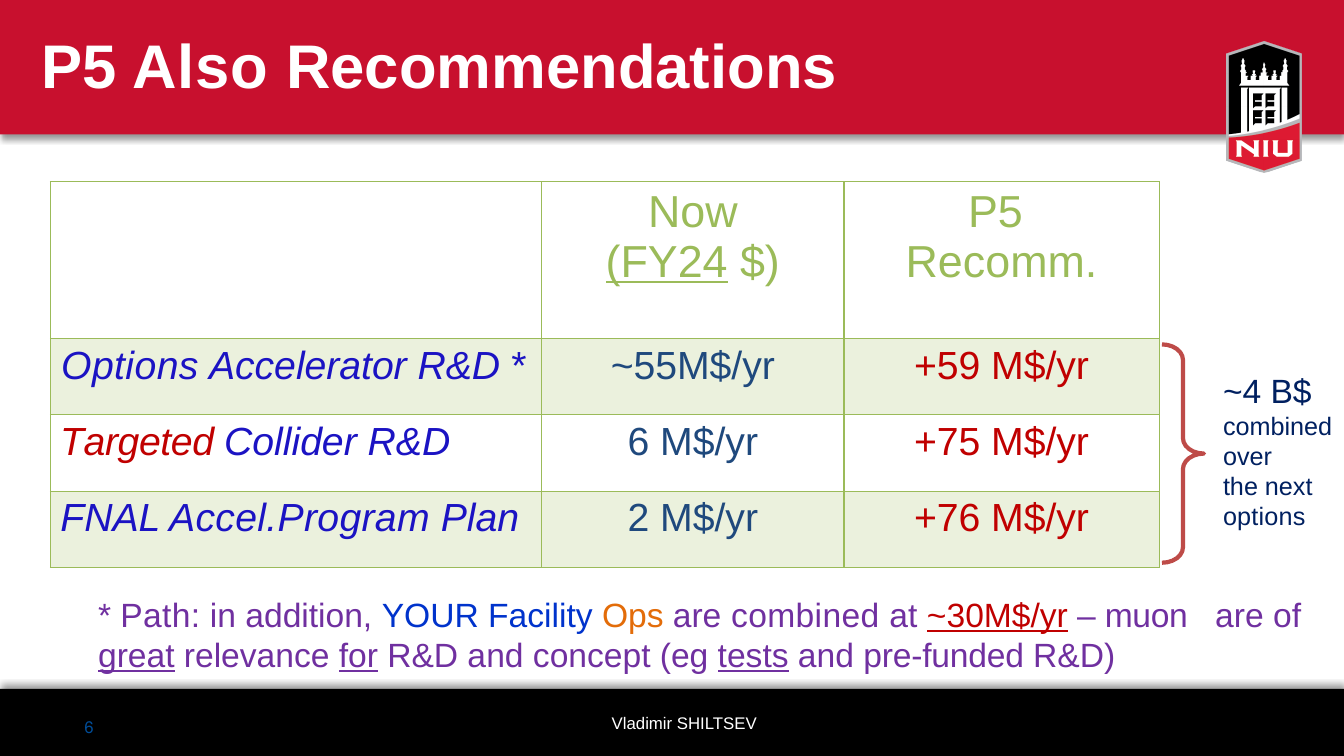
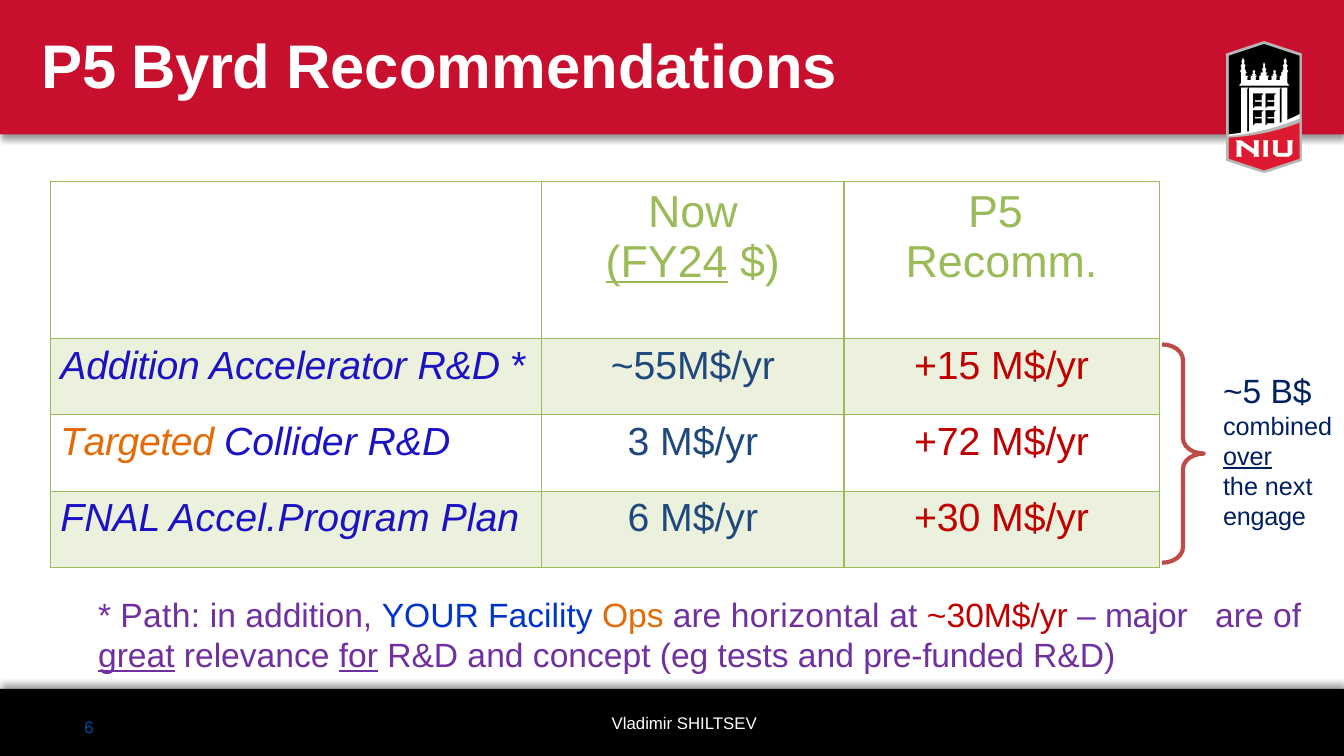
Also: Also -> Byrd (201, 69)
Options: Options -> Addition (130, 366)
+59: +59 -> +15 (947, 366)
~4: ~4 -> ~5 (1242, 392)
Targeted colour: red -> orange (137, 442)
R&D 6: 6 -> 3 (639, 442)
+75: +75 -> +72 (947, 442)
over underline: none -> present (1247, 457)
Plan 2: 2 -> 6 (639, 519)
+76: +76 -> +30 (947, 519)
options: options -> engage (1264, 517)
are combined: combined -> horizontal (805, 616)
~30M$/yr underline: present -> none (997, 616)
muon: muon -> major (1146, 616)
tests underline: present -> none (753, 657)
